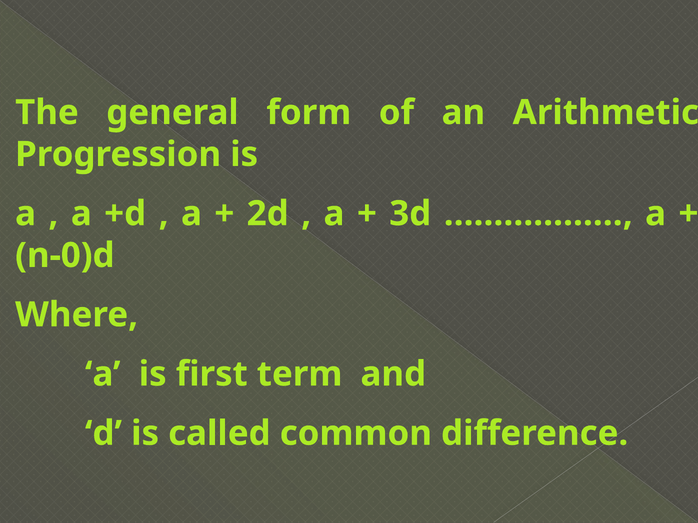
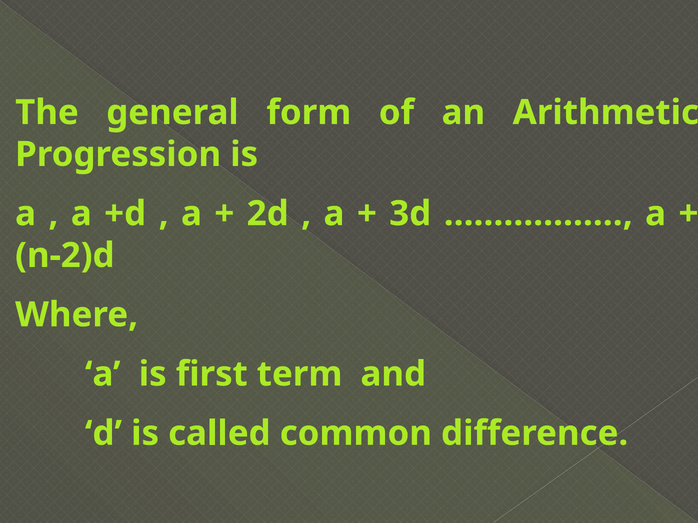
n-0)d: n-0)d -> n-2)d (65, 256)
